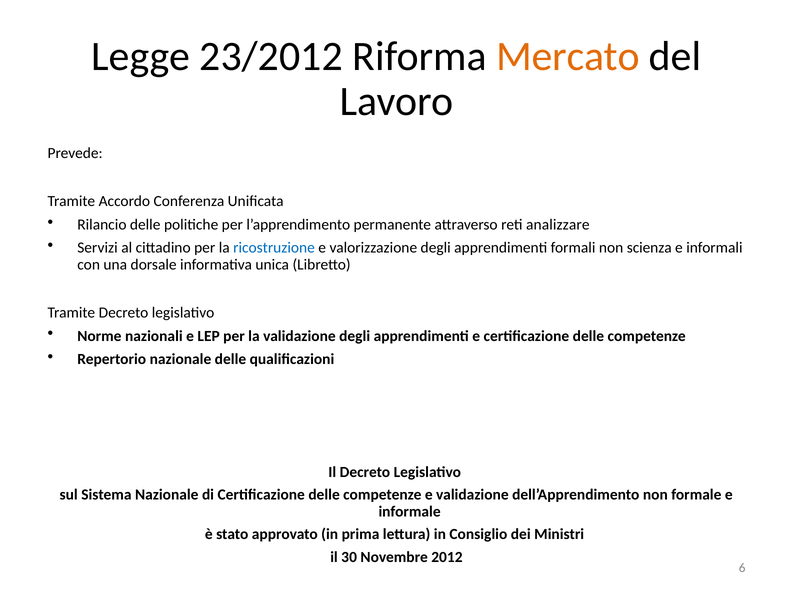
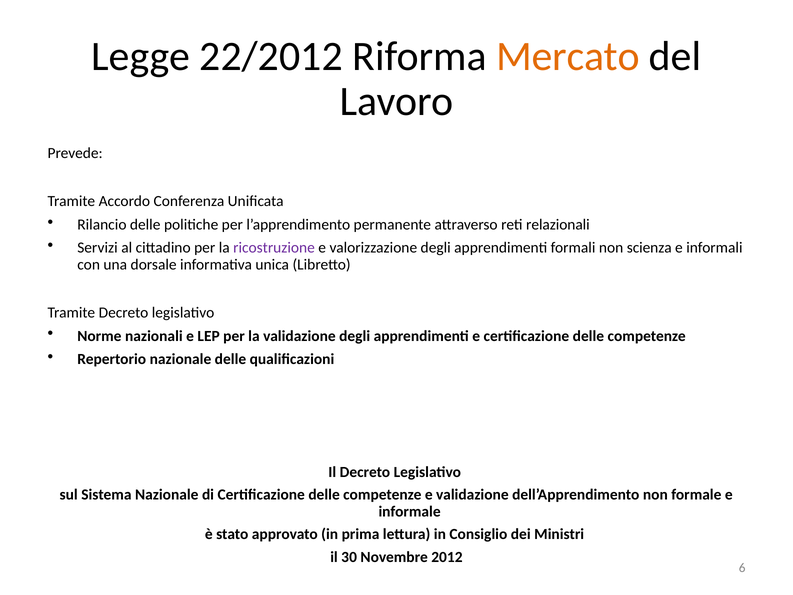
23/2012: 23/2012 -> 22/2012 (271, 56)
analizzare: analizzare -> relazionali (558, 225)
ricostruzione colour: blue -> purple (274, 248)
